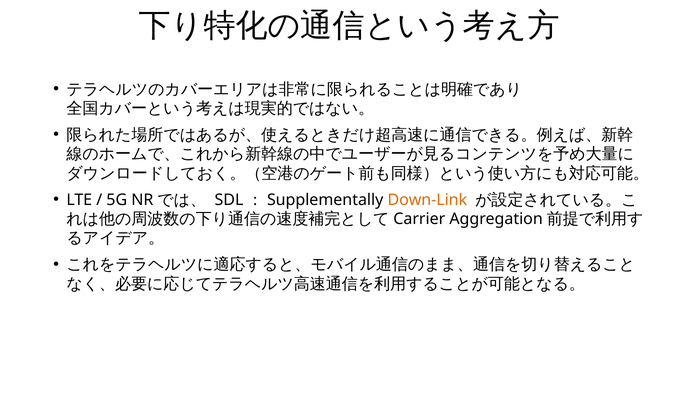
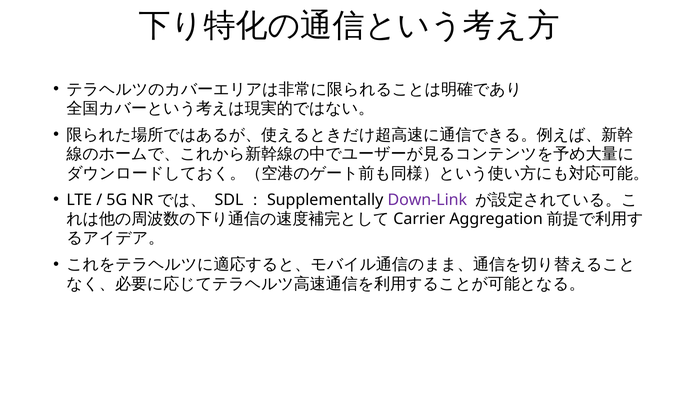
Down-Link colour: orange -> purple (427, 200)
